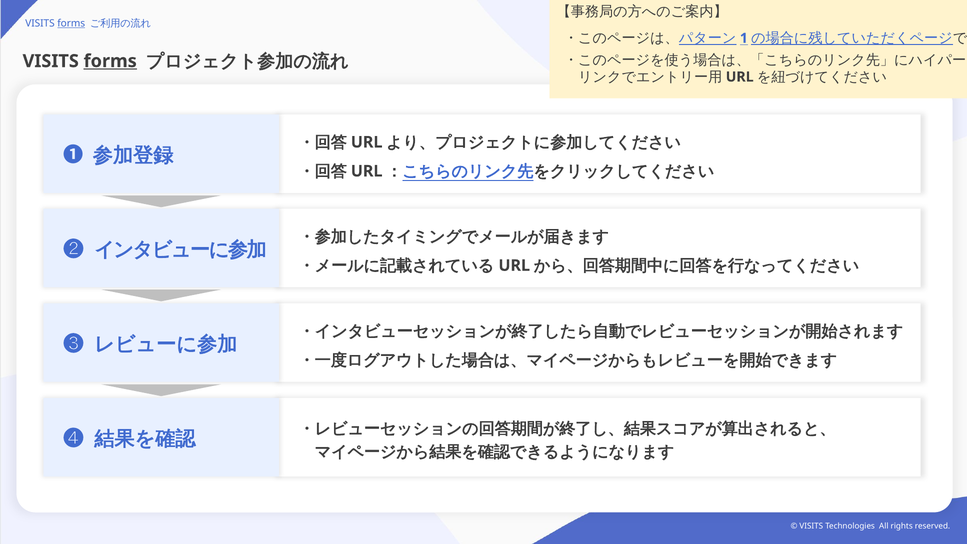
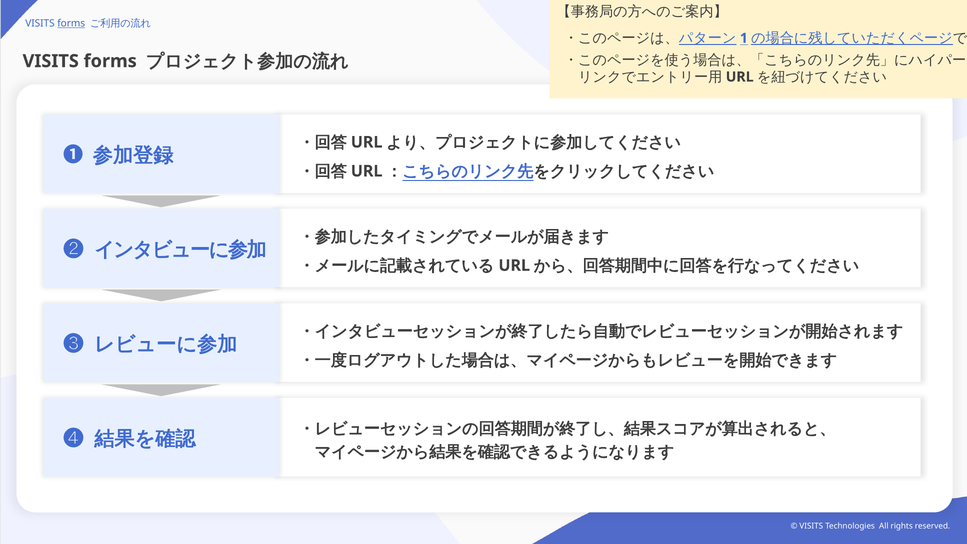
forms underline: present -> none (110, 61)
